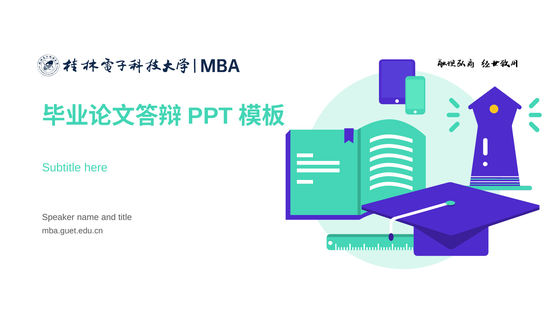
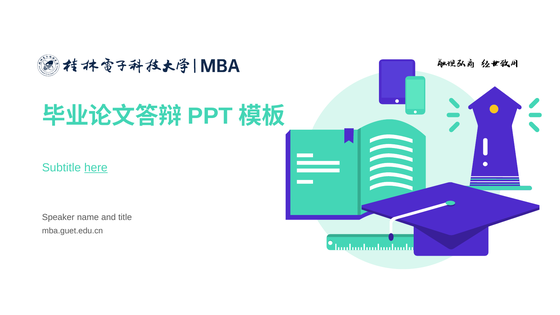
here underline: none -> present (96, 168)
